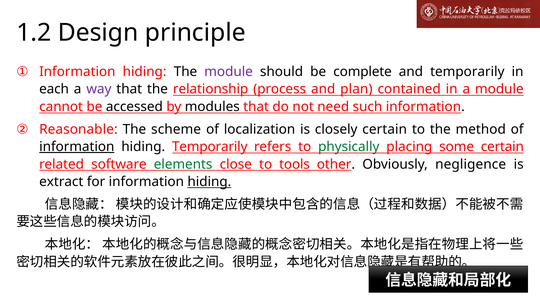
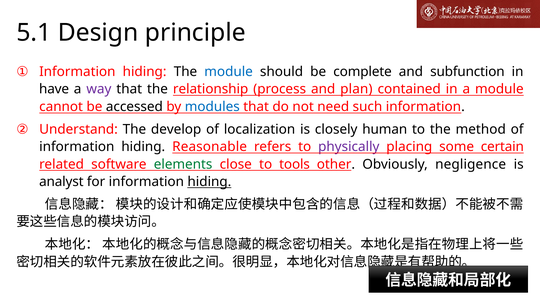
1.2: 1.2 -> 5.1 (34, 33)
module colour: purple -> blue (229, 72)
and temporarily: temporarily -> subfunction (467, 72)
each: each -> have (54, 89)
modules colour: black -> blue (212, 107)
Reasonable: Reasonable -> Understand (78, 129)
scheme: scheme -> develop (176, 129)
closely certain: certain -> human (385, 129)
information underline: present -> none (77, 147)
hiding Temporarily: Temporarily -> Reasonable (210, 147)
physically colour: green -> purple (349, 147)
extract: extract -> analyst (61, 182)
